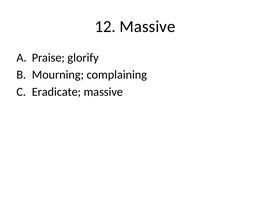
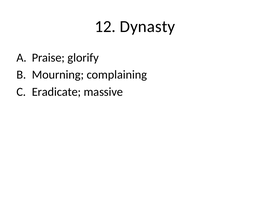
12 Massive: Massive -> Dynasty (147, 27)
